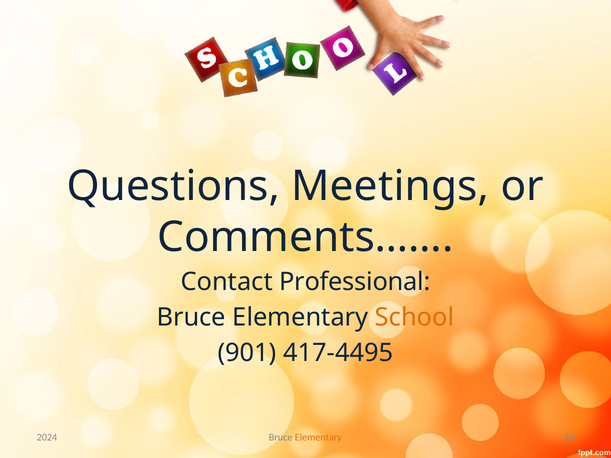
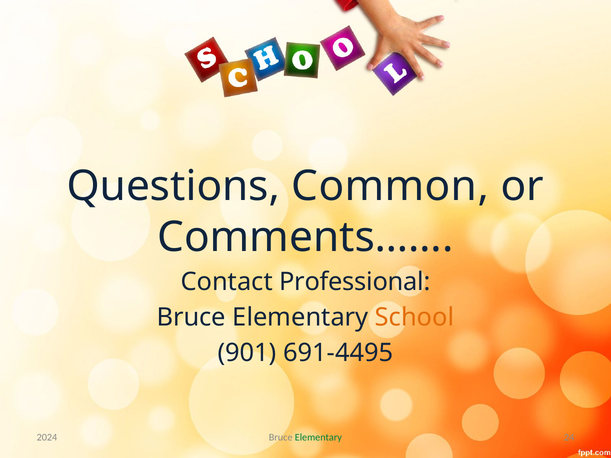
Meetings: Meetings -> Common (390, 186)
417-4495: 417-4495 -> 691-4495 (338, 353)
Elementary colour: orange -> green (318, 438)
